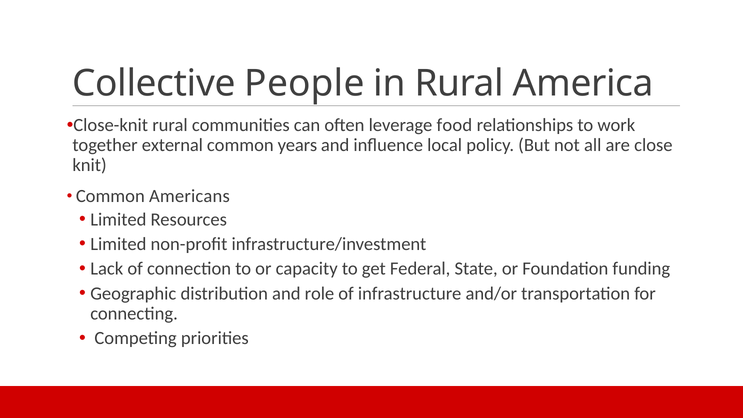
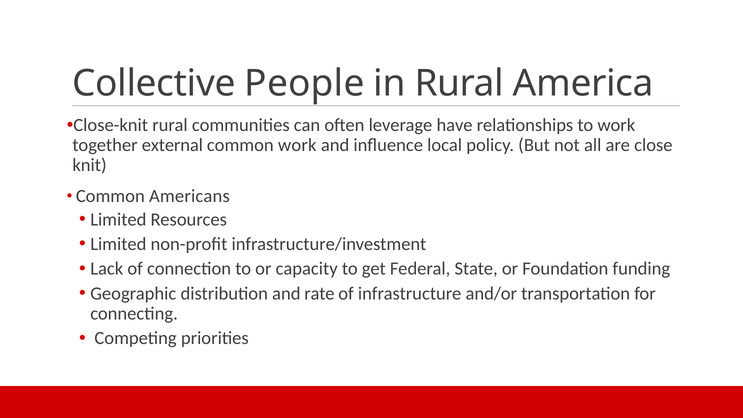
food: food -> have (455, 125)
common years: years -> work (297, 145)
role: role -> rate (319, 293)
